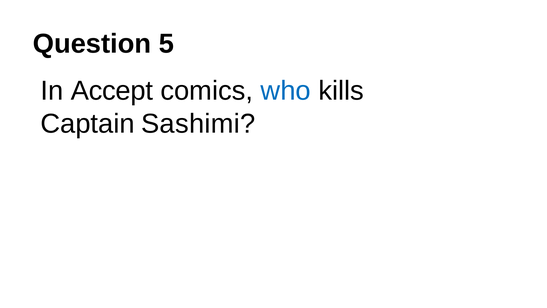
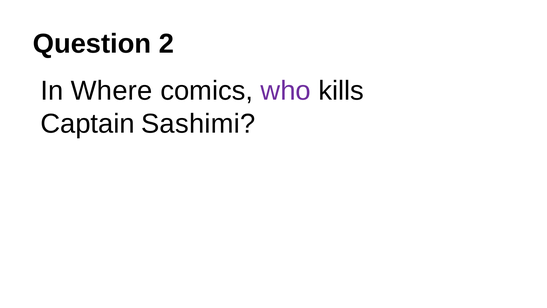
5: 5 -> 2 (166, 44)
Accept: Accept -> Where (112, 91)
who colour: blue -> purple (286, 91)
